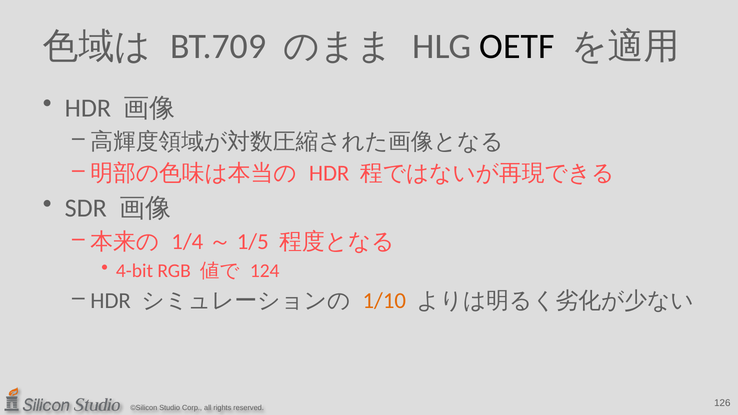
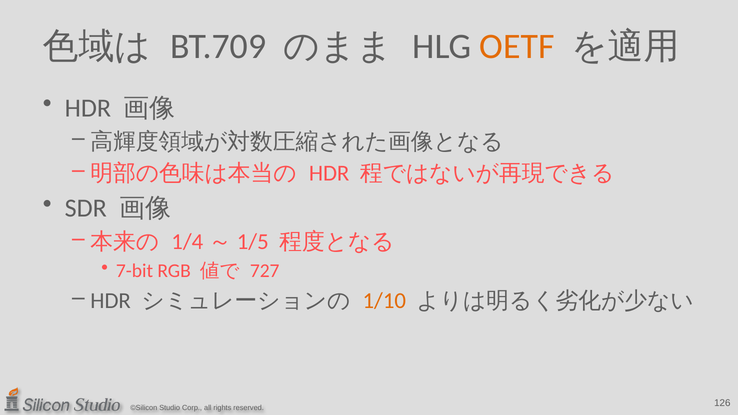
OETF colour: black -> orange (517, 46)
4-bit: 4-bit -> 7-bit (135, 271)
124: 124 -> 727 (265, 271)
